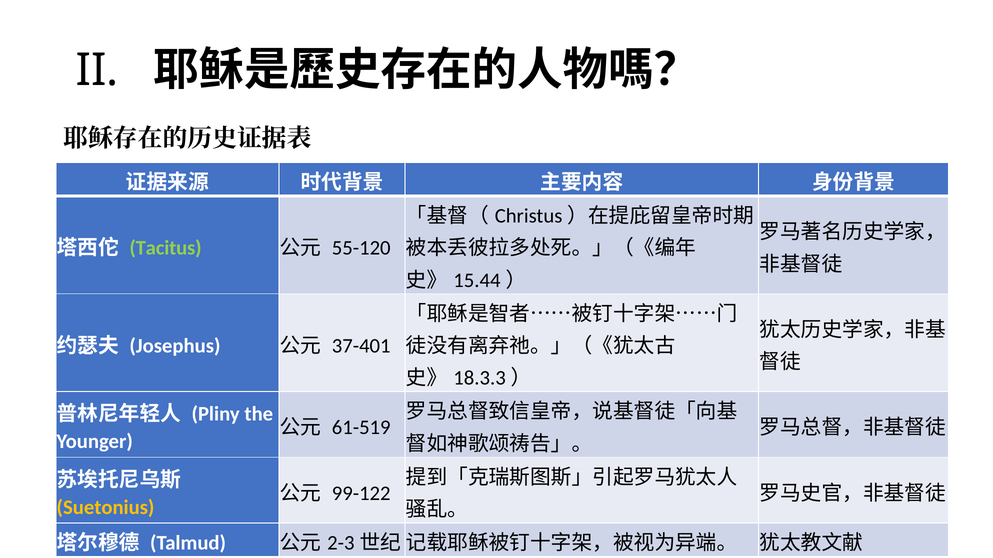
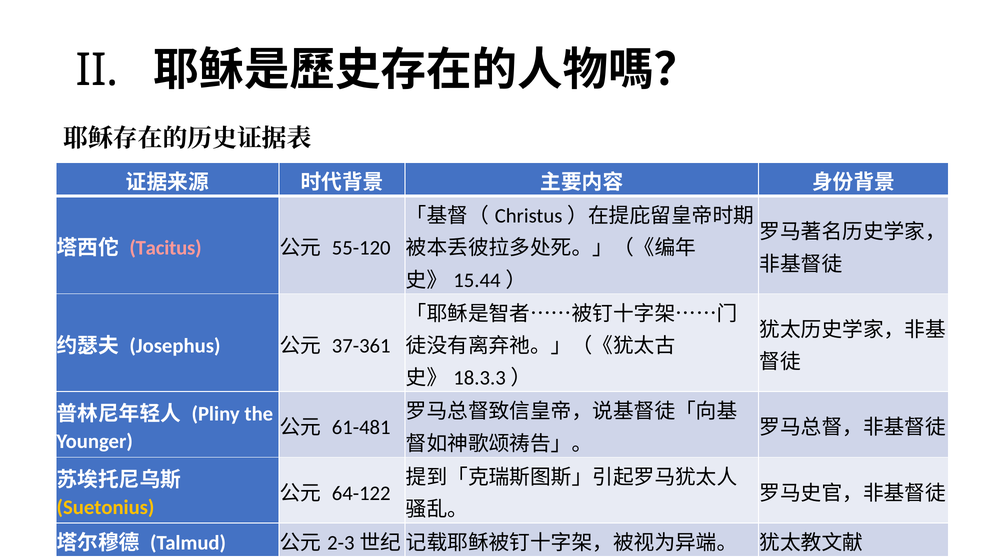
Tacitus colour: light green -> pink (165, 248)
37-401: 37-401 -> 37-361 (361, 346)
61-519: 61-519 -> 61-481 (361, 428)
99-122: 99-122 -> 64-122 (361, 494)
